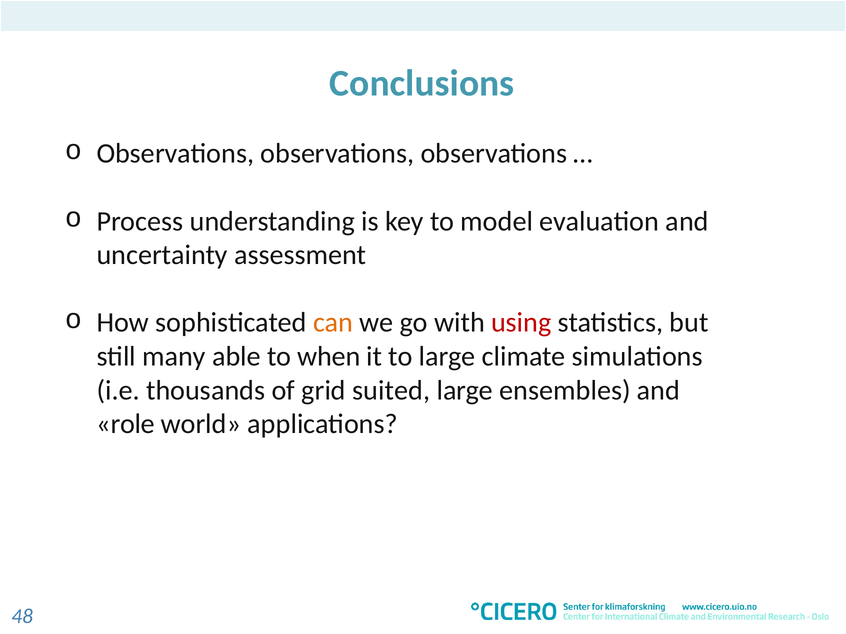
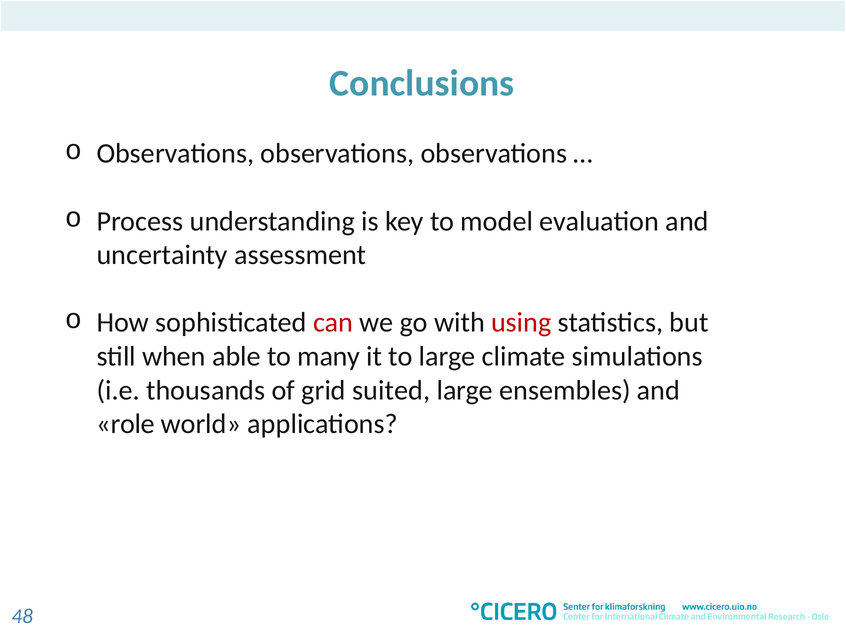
can colour: orange -> red (333, 323)
many: many -> when (174, 357)
when: when -> many (329, 357)
